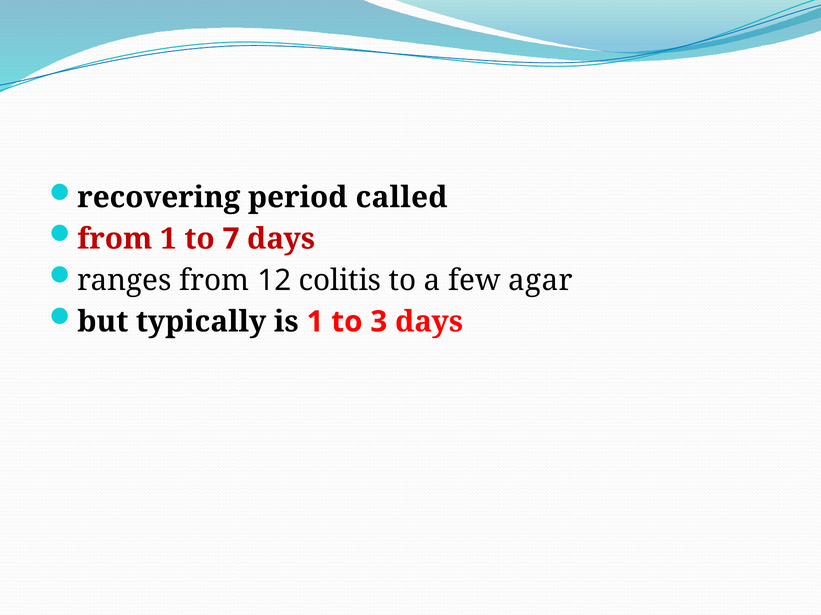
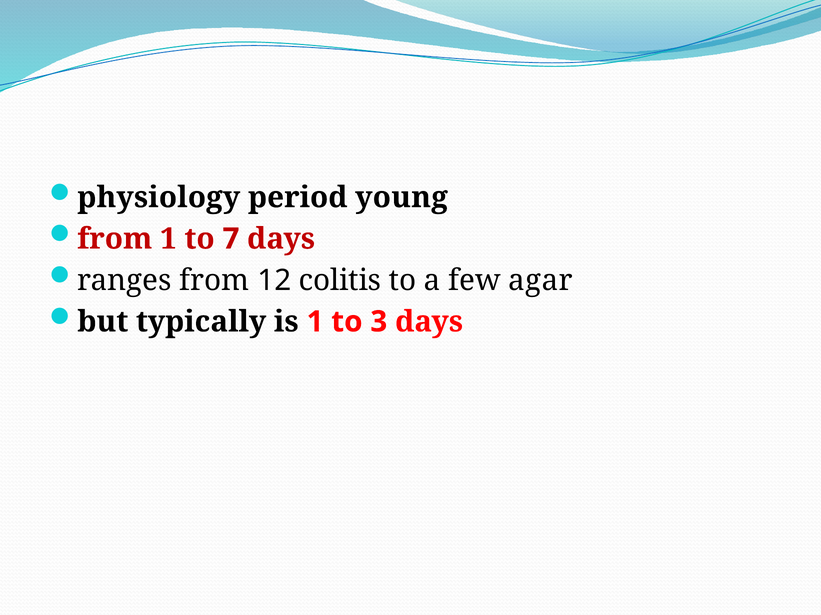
recovering: recovering -> physiology (159, 198)
called: called -> young (402, 198)
